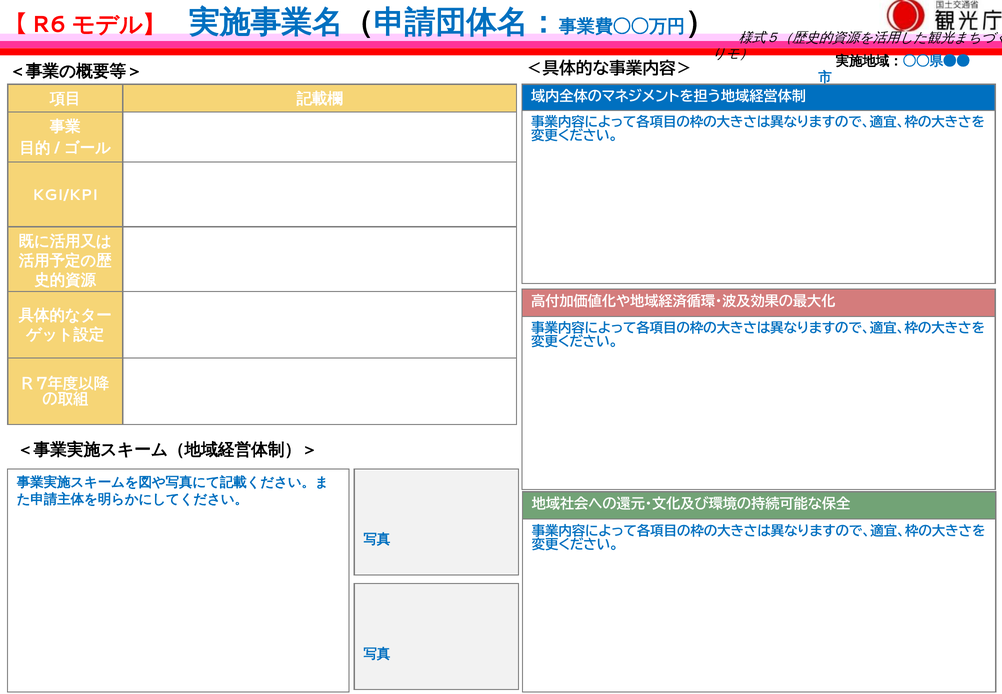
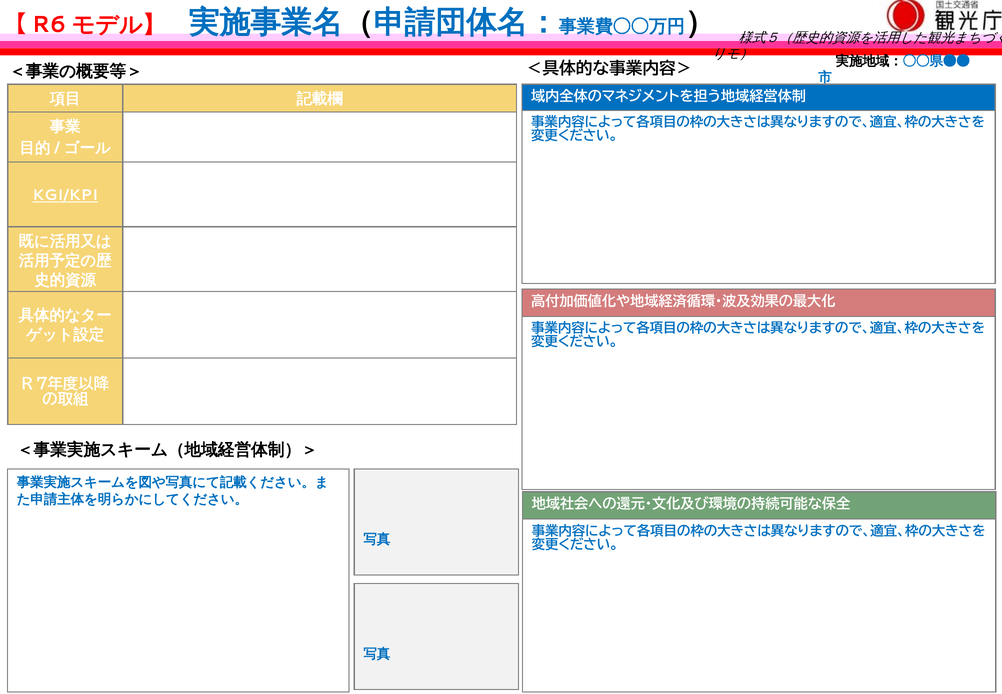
KGI/KPI underline: none -> present (65, 195)
